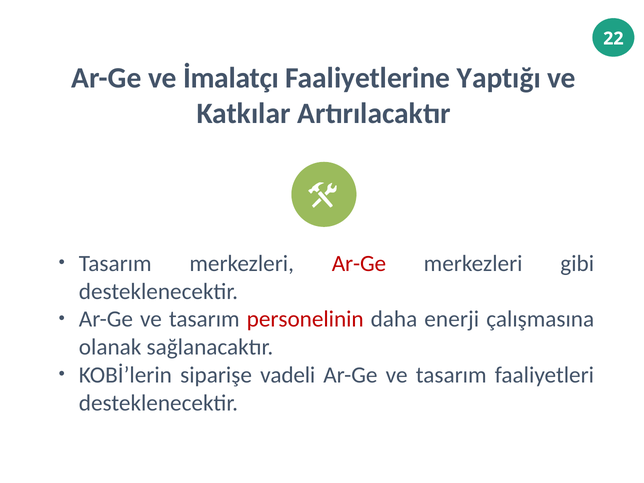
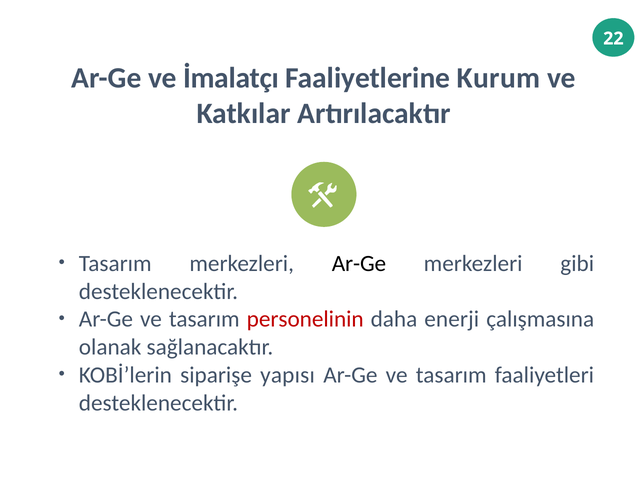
Yaptığı: Yaptığı -> Kurum (499, 78)
Ar-Ge colour: red -> black (359, 263)
vadeli: vadeli -> yapısı (288, 375)
